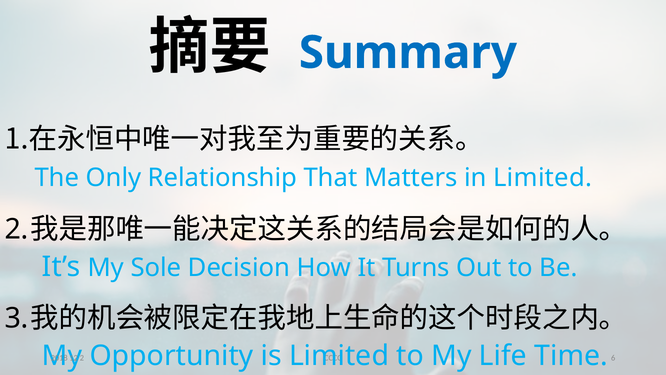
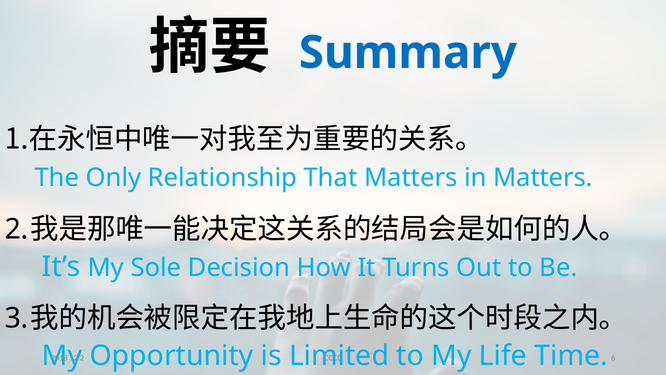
in Limited: Limited -> Matters (543, 178)
